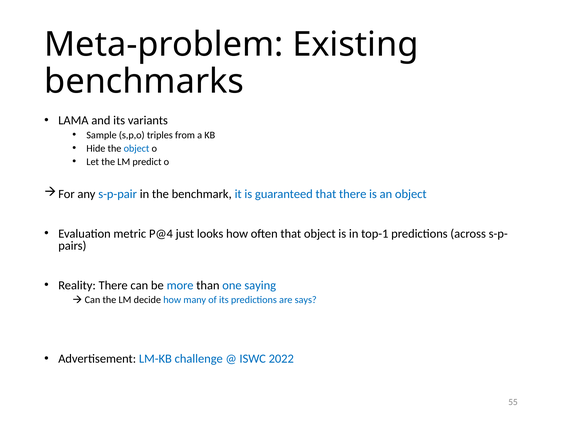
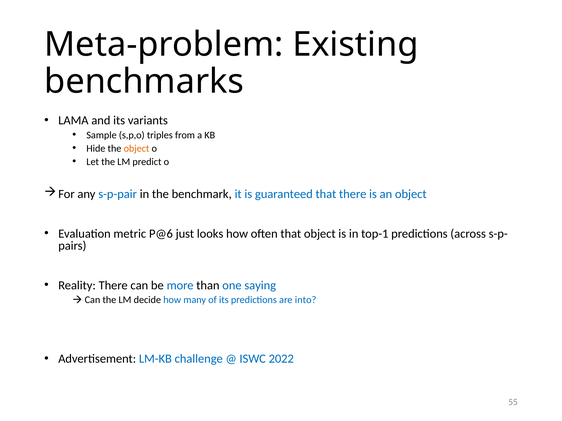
object colour: blue -> orange (137, 149)
P@4: P@4 -> P@6 (161, 234)
says: says -> into (306, 300)
